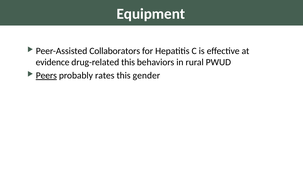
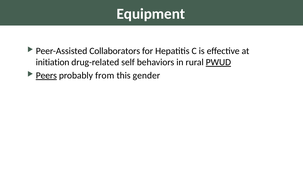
evidence: evidence -> initiation (53, 62)
drug-related this: this -> self (128, 62)
PWUD underline: none -> present (218, 62)
rates: rates -> from (105, 75)
